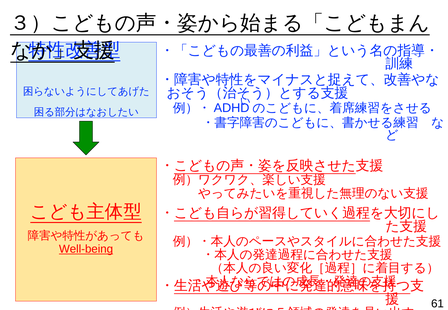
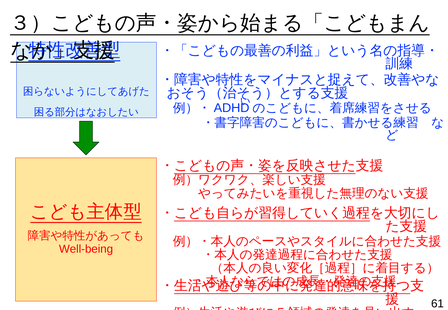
Well-being underline: present -> none (86, 249)
